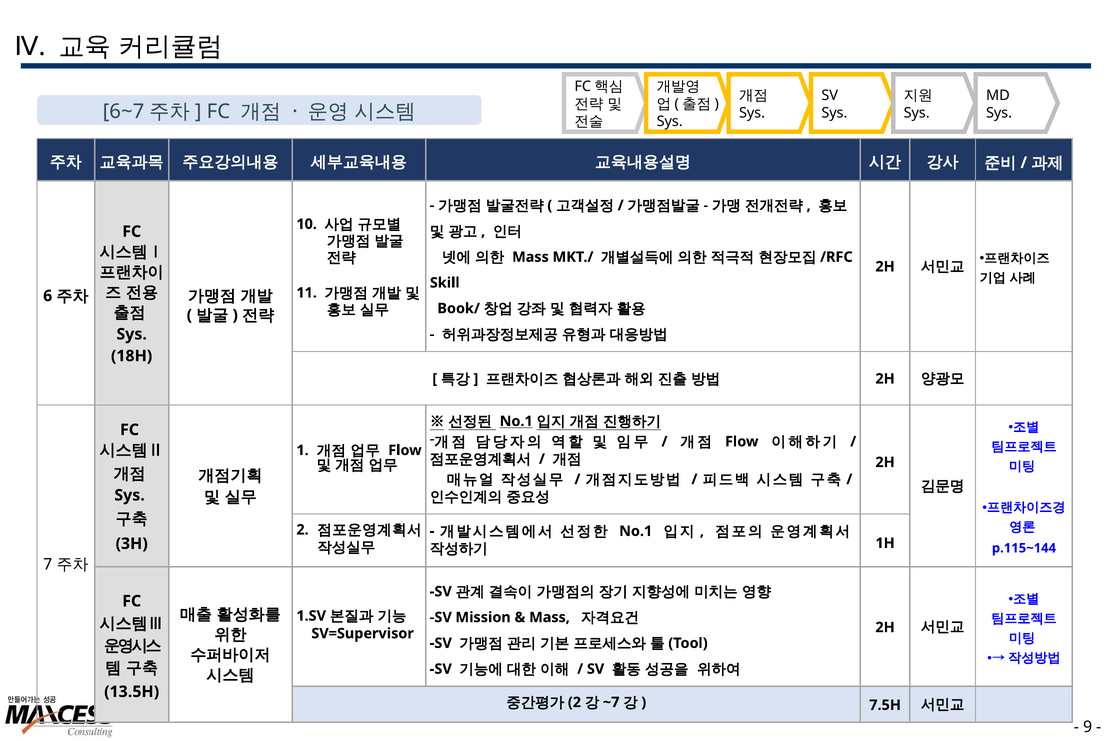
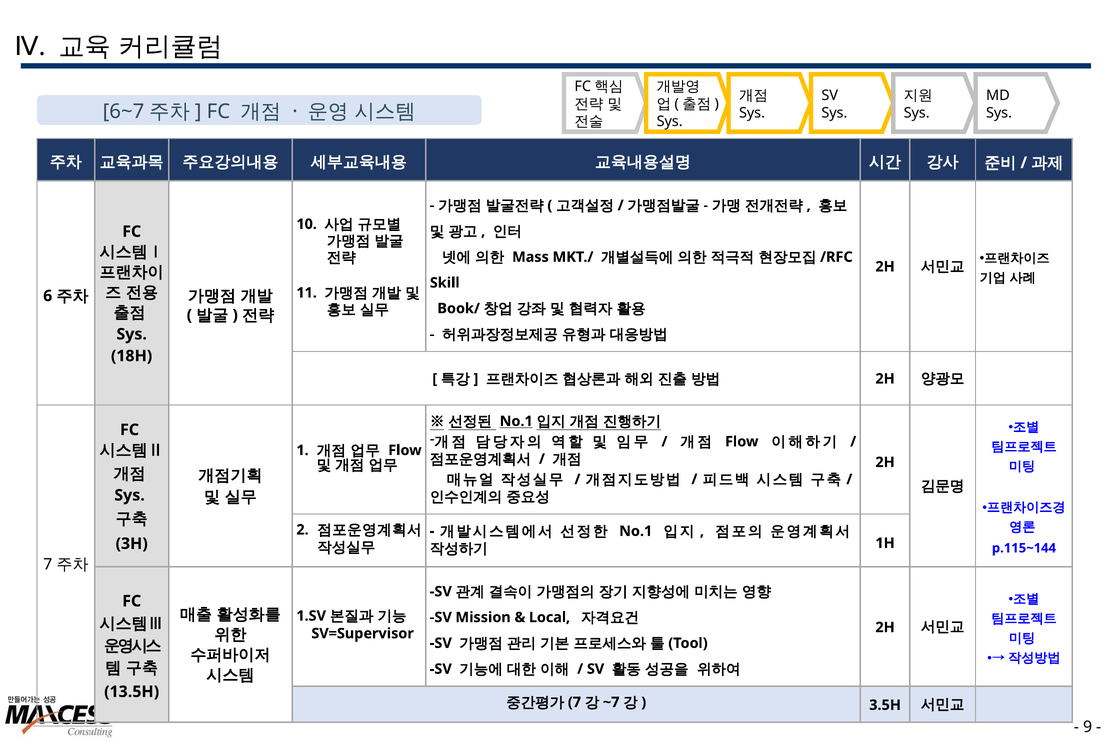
Mass: Mass -> Local (549, 617)
2: 2 -> 7 (574, 702)
7.5H: 7.5H -> 3.5H (885, 705)
